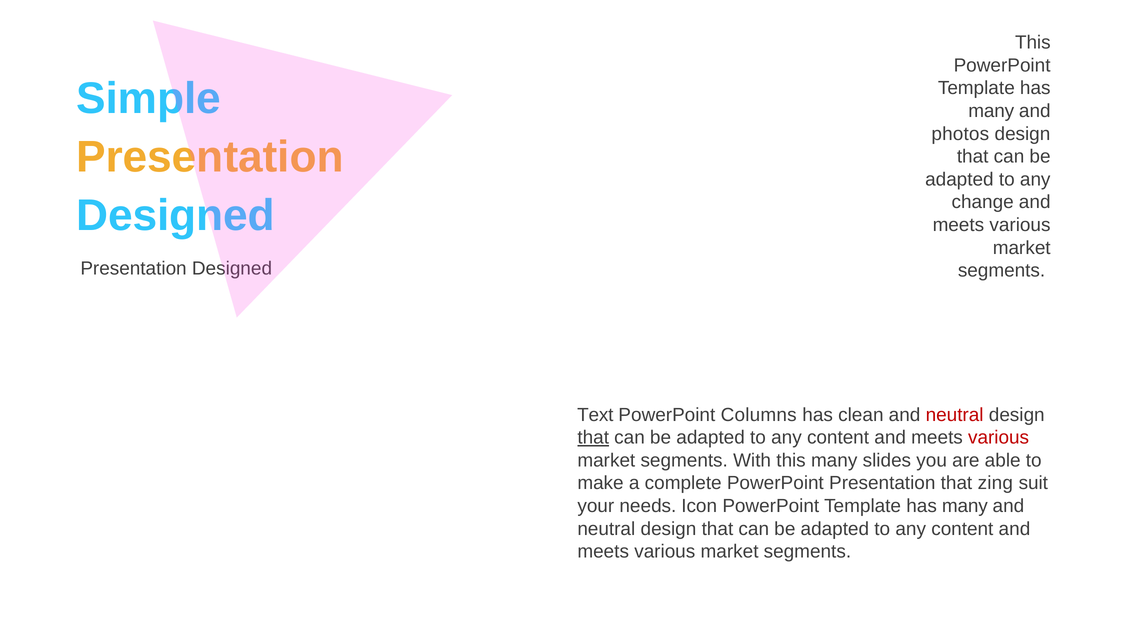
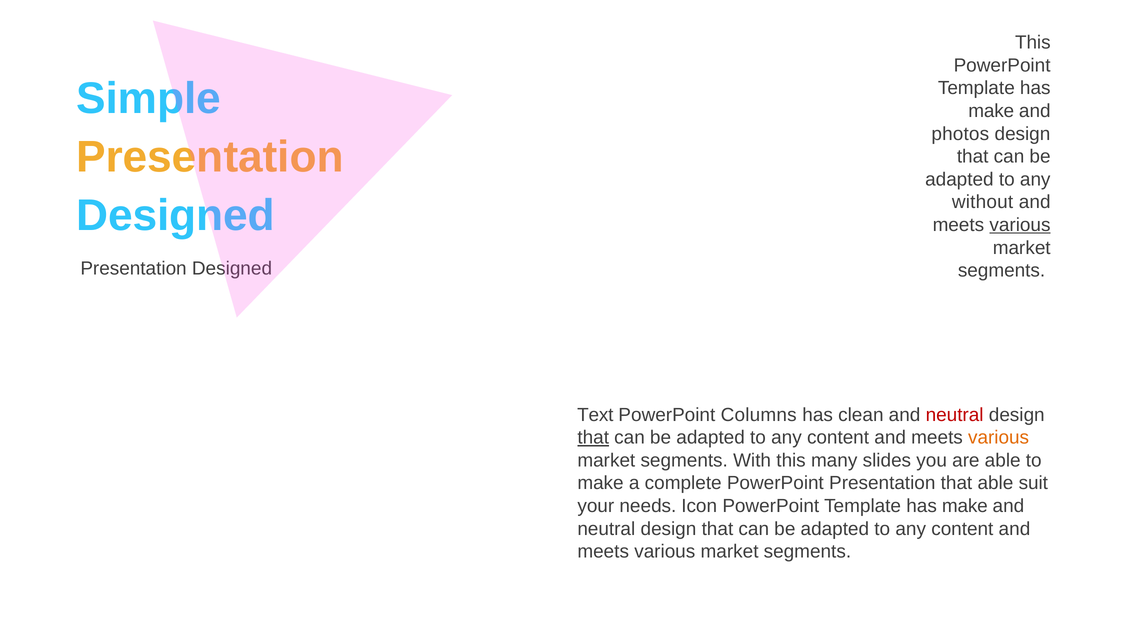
many: many -> make (991, 111)
change: change -> without (983, 202)
various underline: none -> present (1020, 225)
various colour: red -> orange (999, 437)
that zing: zing -> able (995, 483)
many: many -> make (965, 506)
